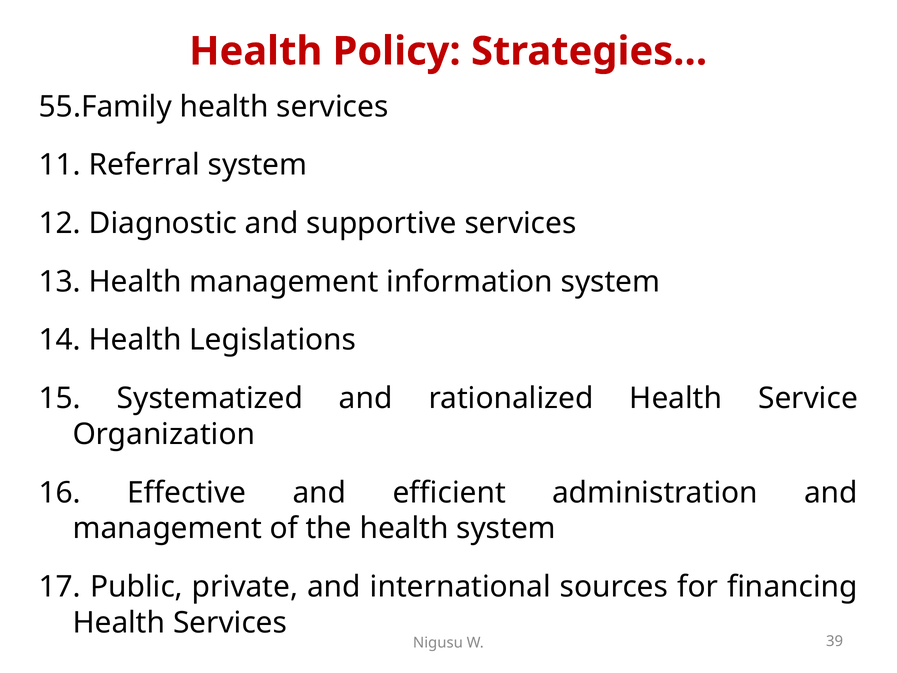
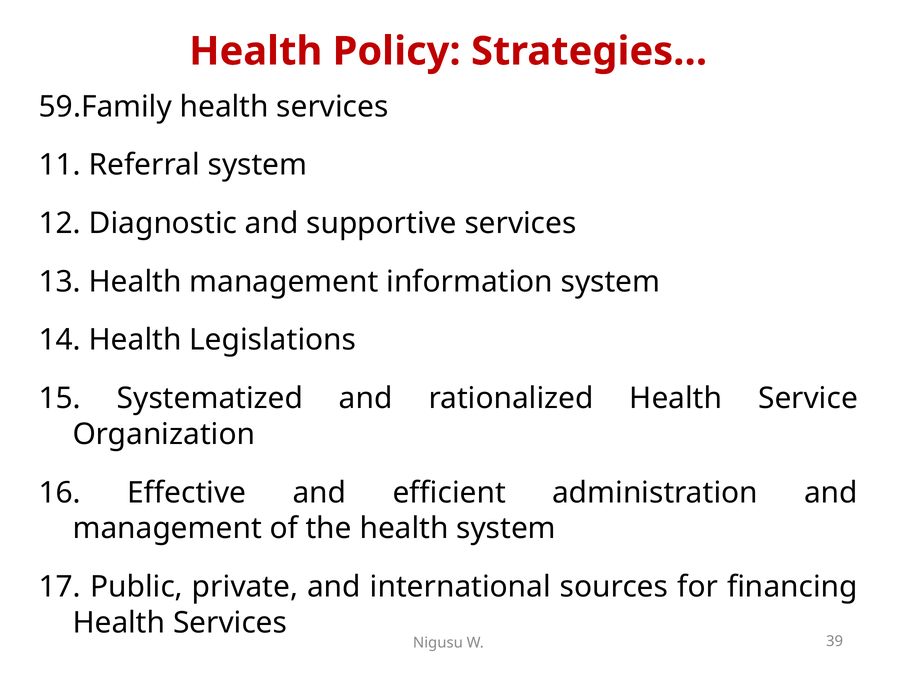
55.Family: 55.Family -> 59.Family (105, 107)
